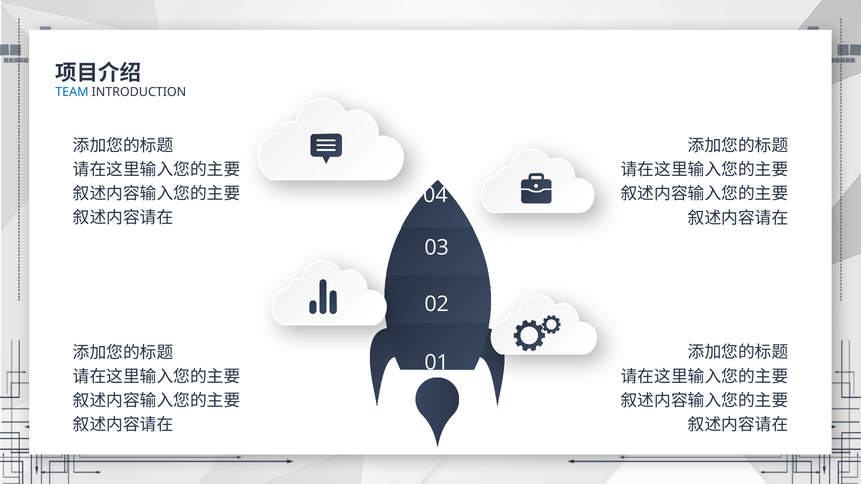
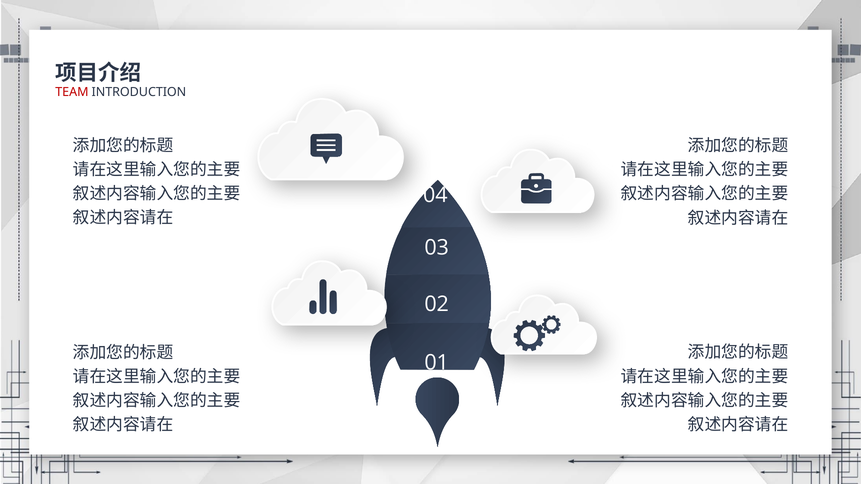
TEAM colour: blue -> red (72, 92)
